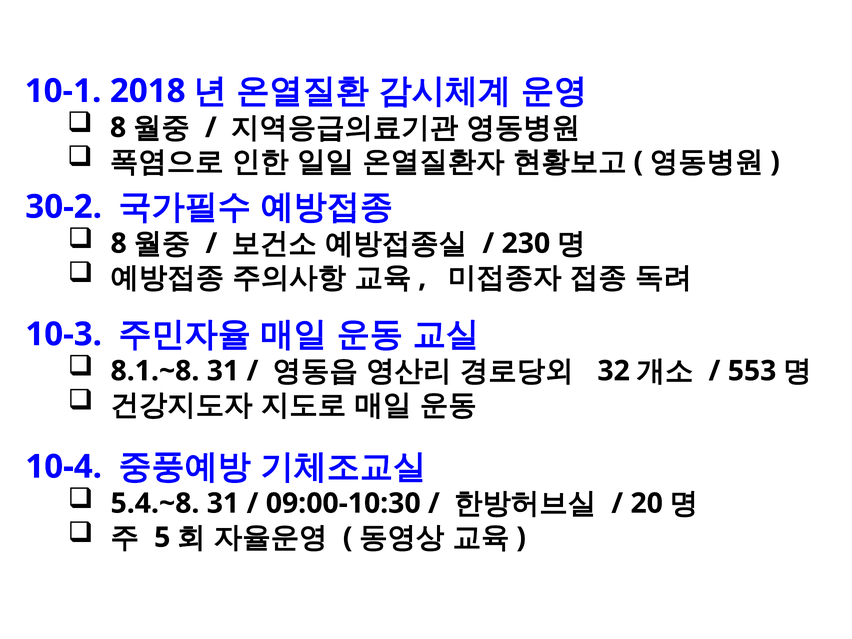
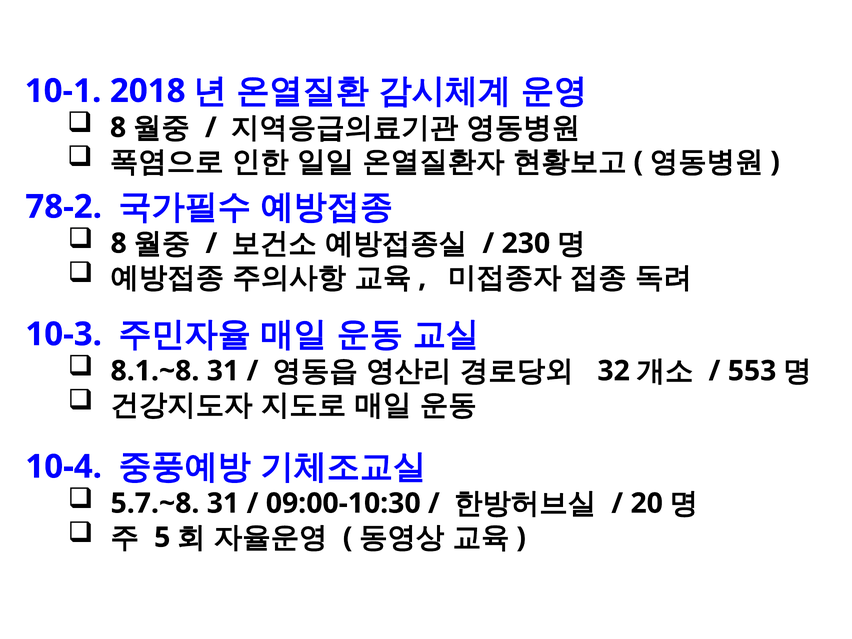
30-2: 30-2 -> 78-2 (64, 207)
5.4.~8: 5.4.~8 -> 5.7.~8 (155, 503)
